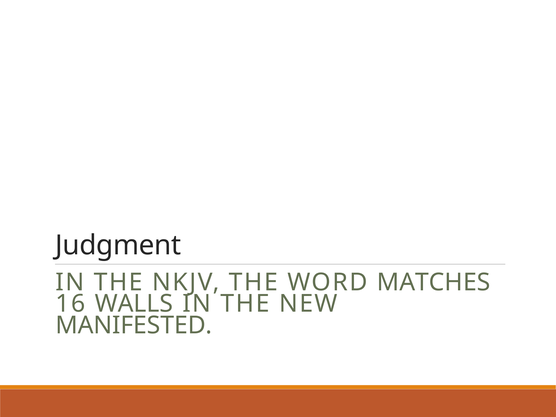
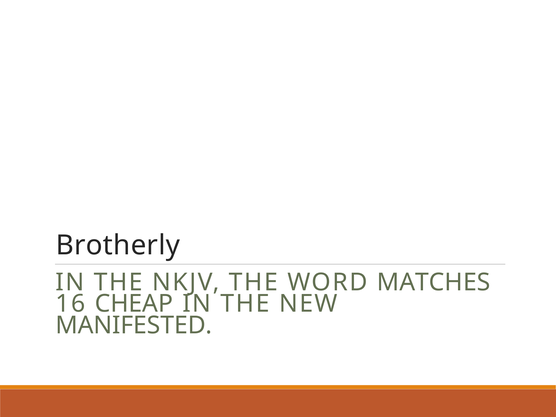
Judgment: Judgment -> Brotherly (118, 245)
WALLS: WALLS -> CHEAP (134, 304)
